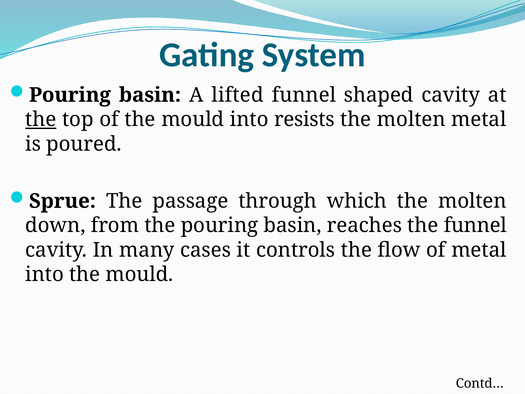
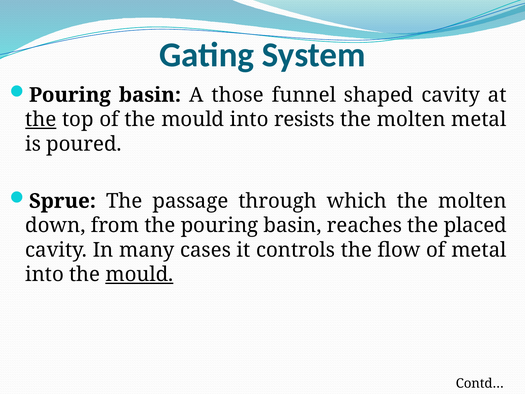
lifted: lifted -> those (238, 95)
the funnel: funnel -> placed (475, 225)
mould underline: none -> present (139, 274)
